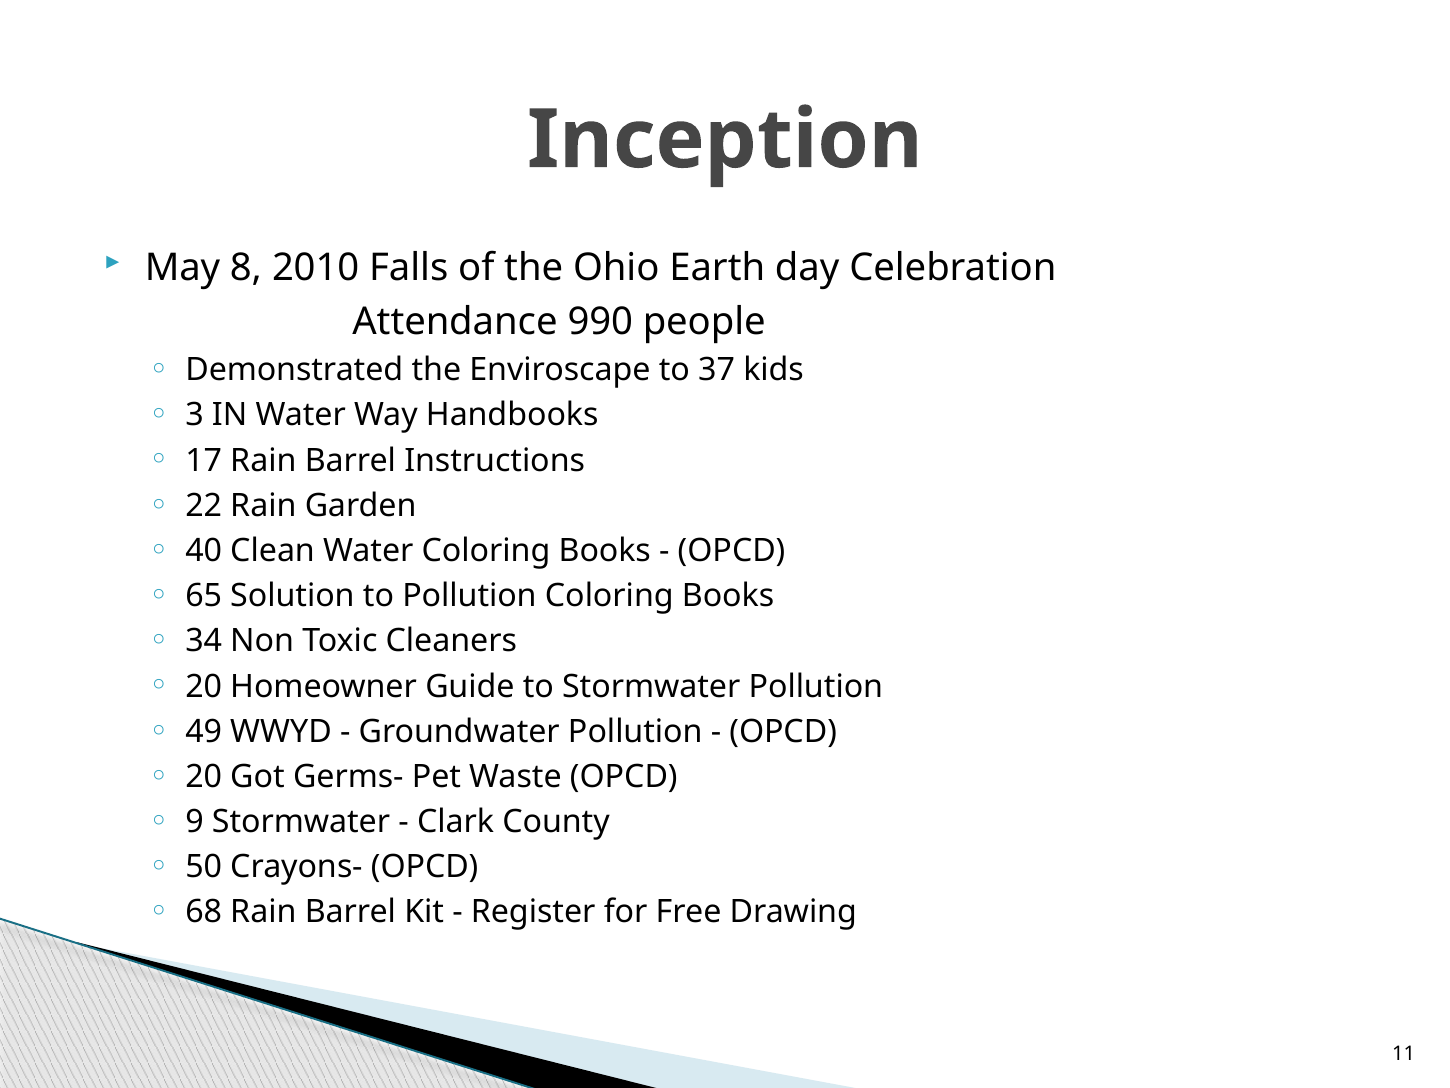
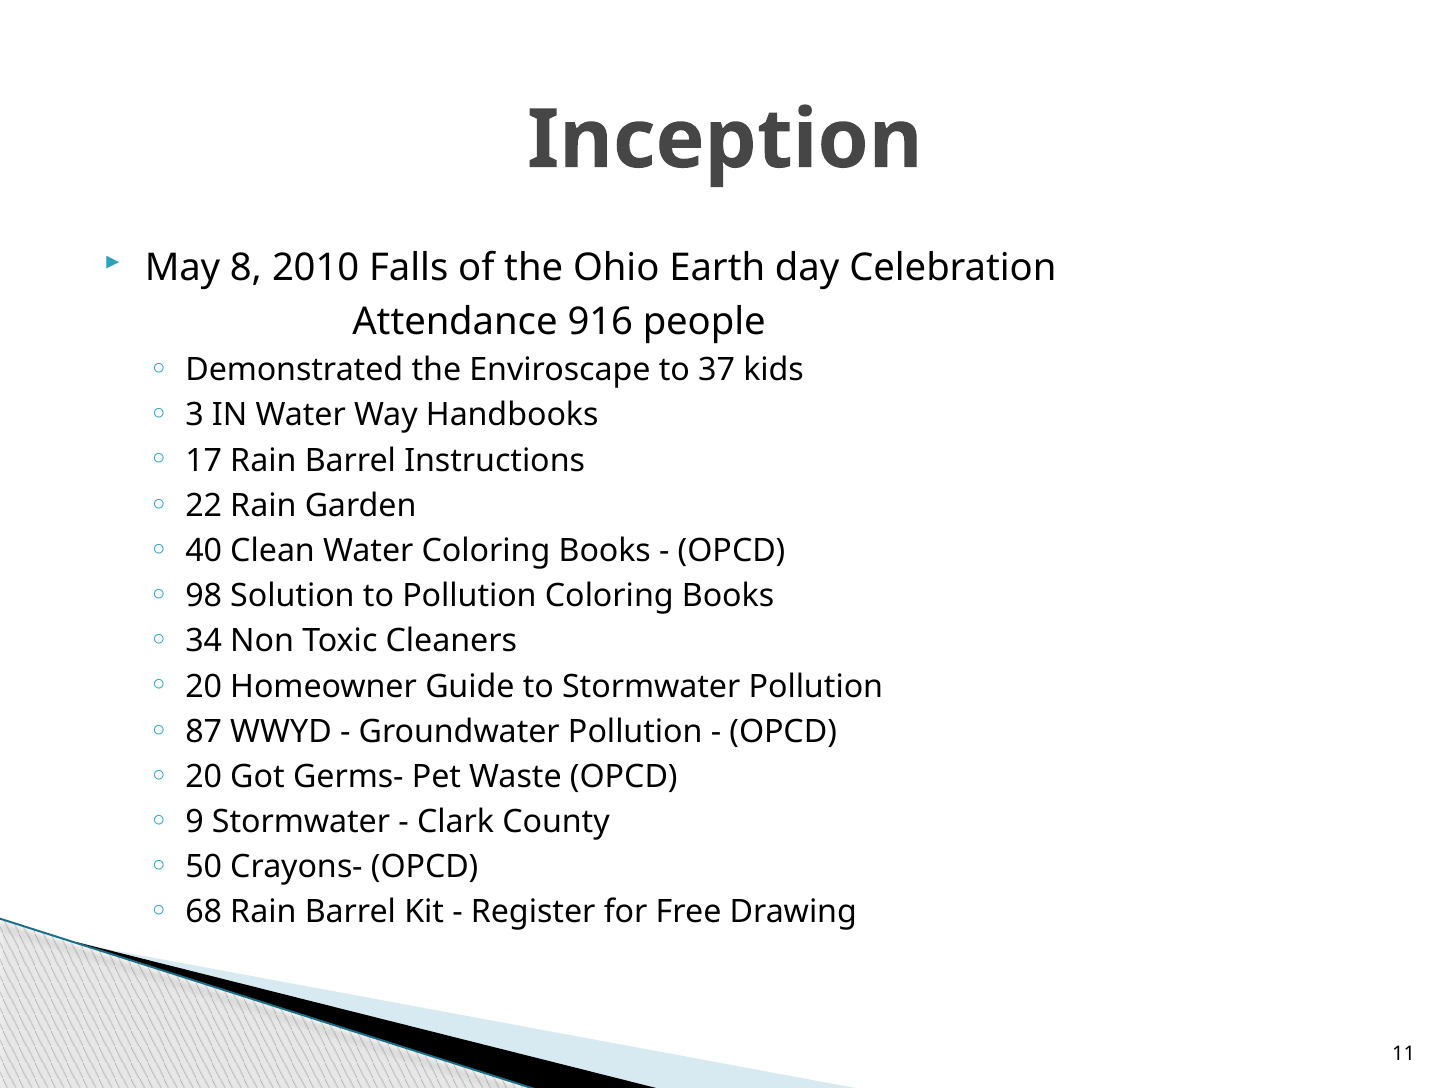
990: 990 -> 916 (600, 322)
65: 65 -> 98 (204, 596)
49: 49 -> 87 (204, 731)
